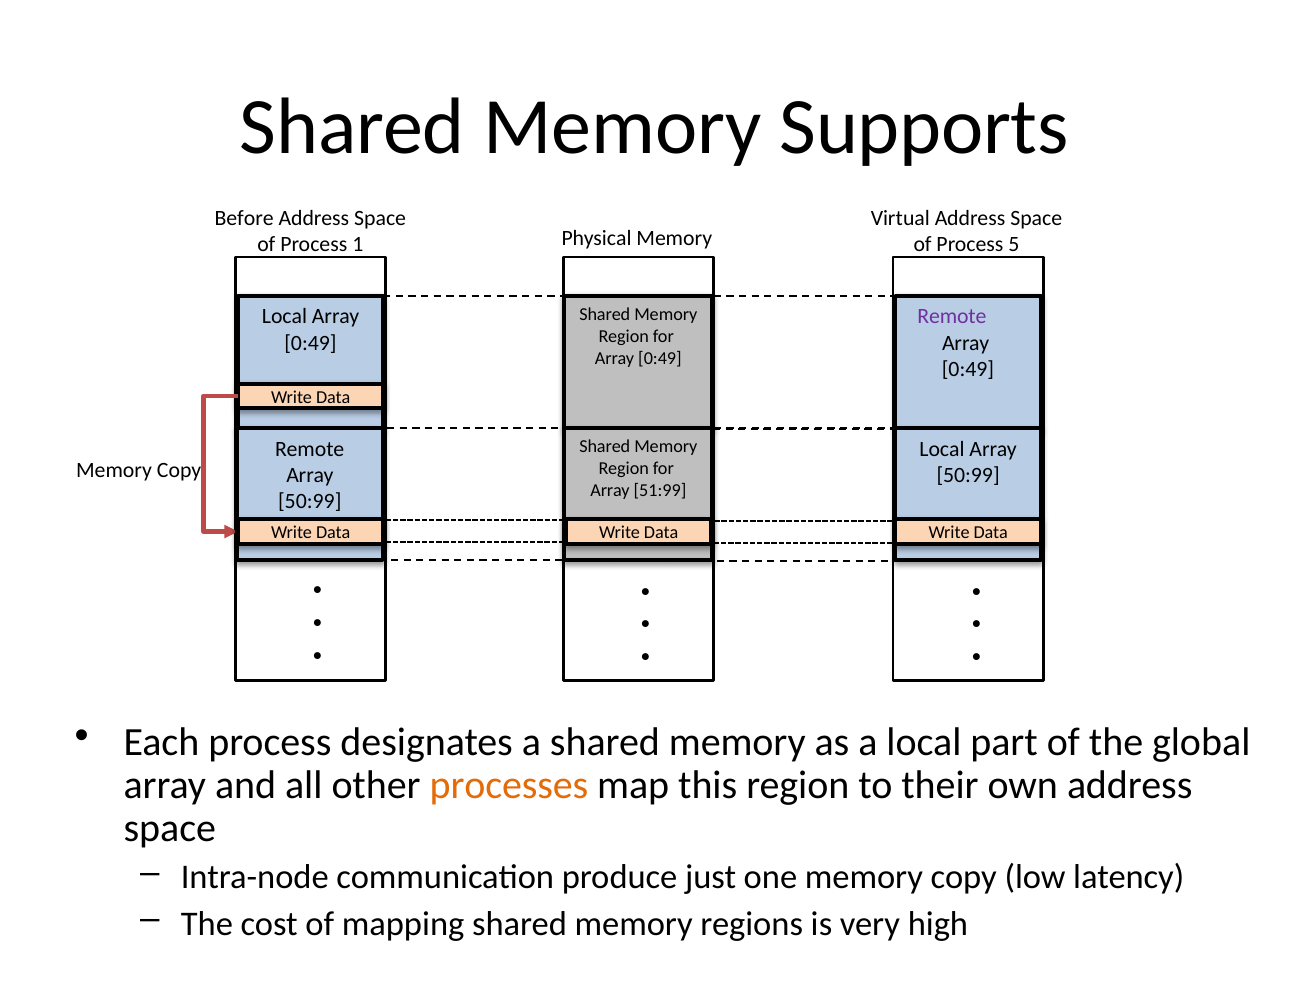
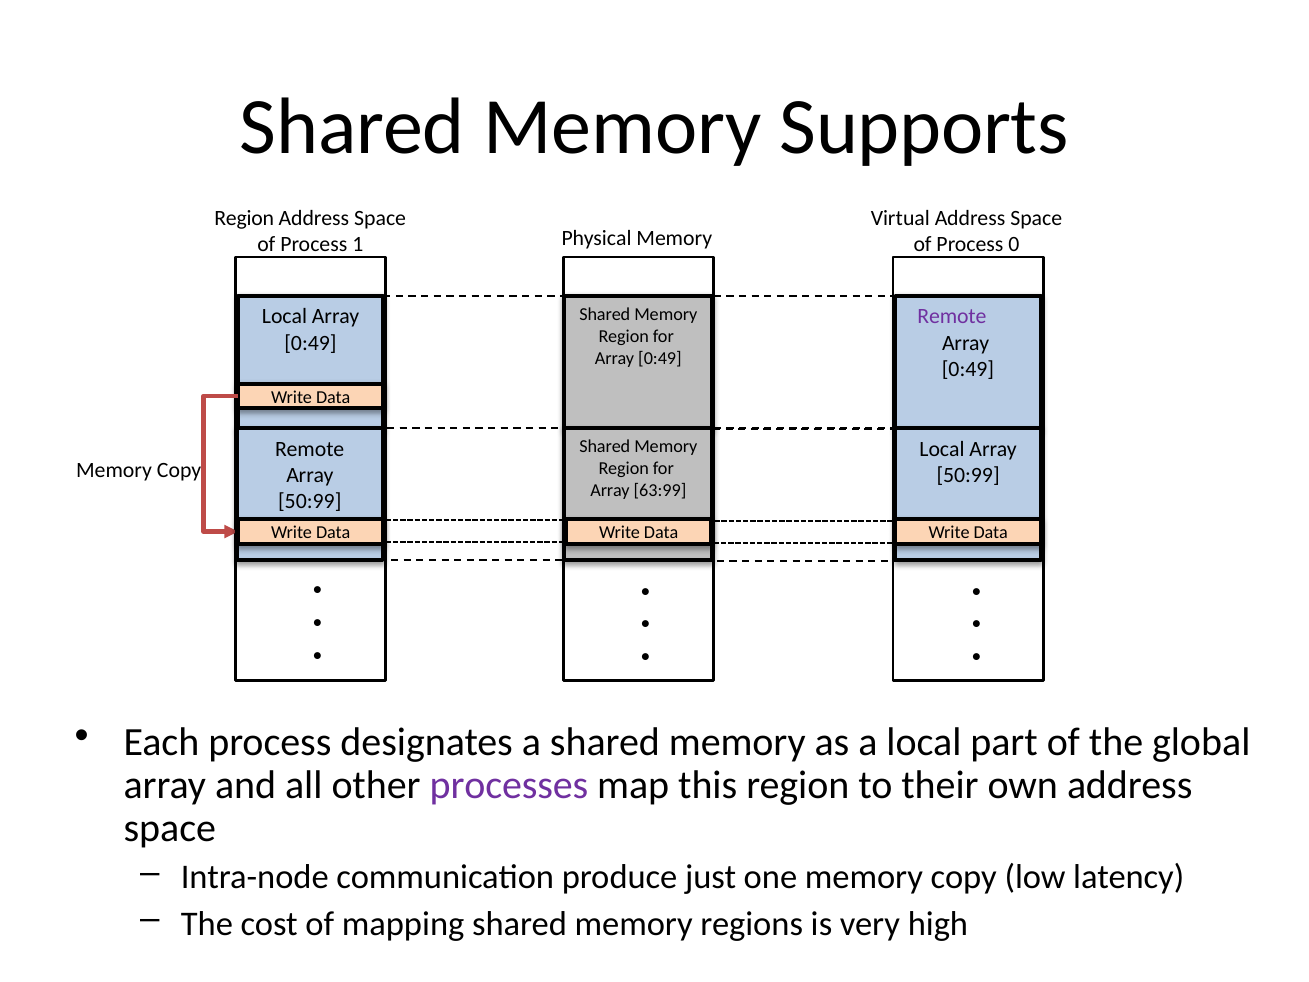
Before: Before -> Region (244, 218)
5: 5 -> 0 (1014, 245)
51:99: 51:99 -> 63:99 (660, 490)
processes colour: orange -> purple (509, 785)
